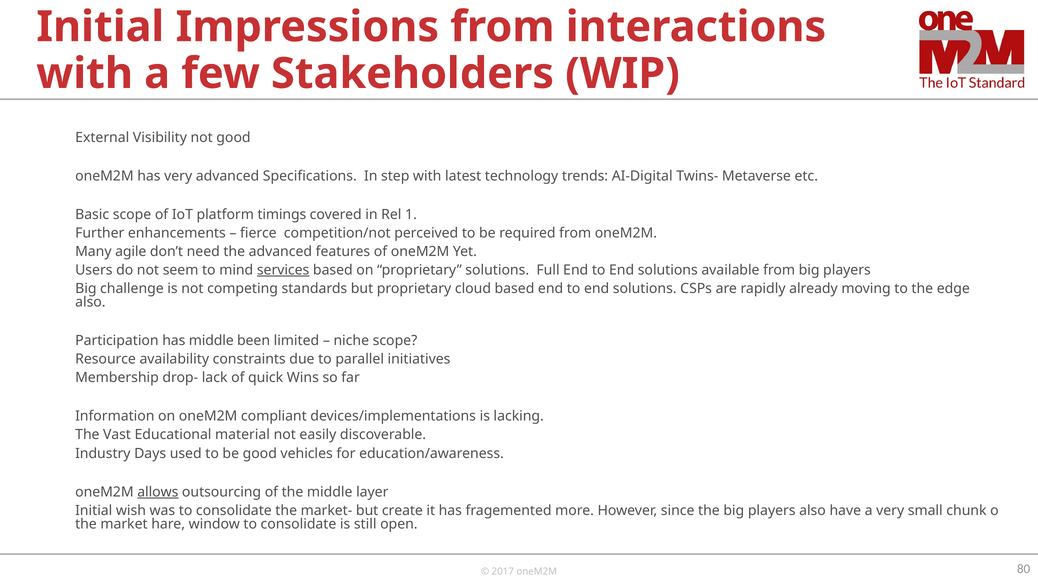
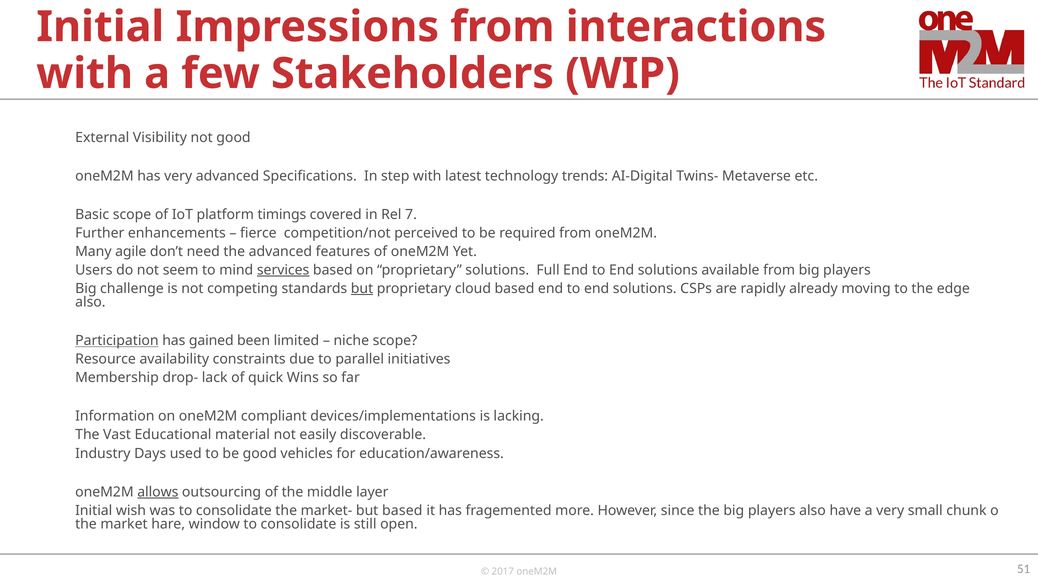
1: 1 -> 7 (411, 214)
but underline: none -> present (362, 288)
Participation underline: none -> present (117, 341)
has middle: middle -> gained (211, 341)
but create: create -> based (402, 510)
80: 80 -> 51 (1024, 569)
